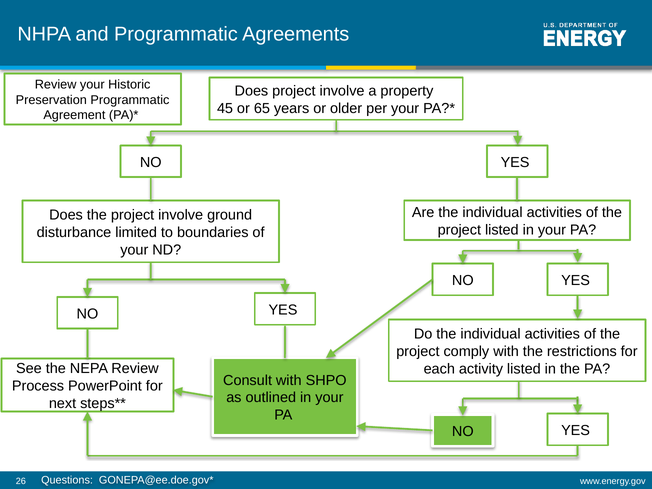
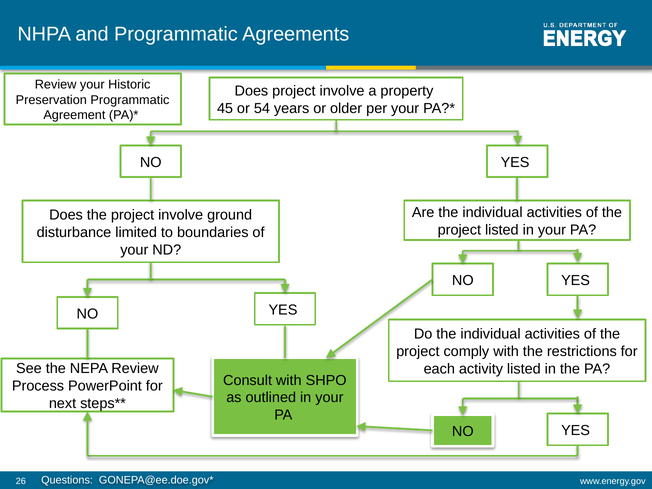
65: 65 -> 54 (262, 108)
